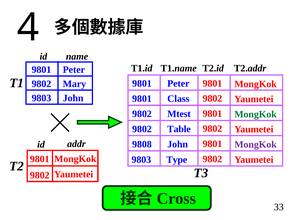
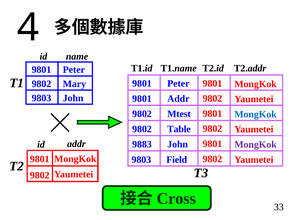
9801 Class: Class -> Addr (178, 99)
MongKok colour: green -> blue (256, 114)
9808: 9808 -> 9883 (142, 144)
Type: Type -> Field (177, 159)
